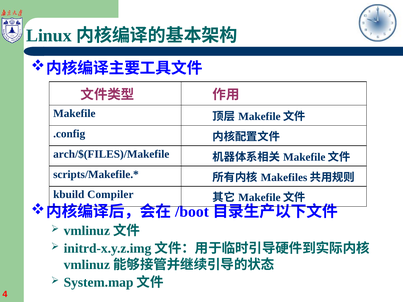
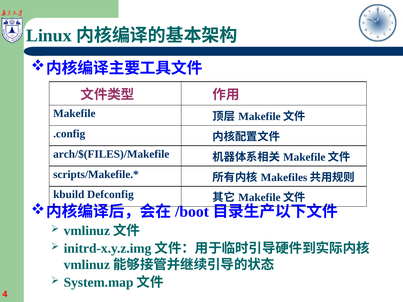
Compiler: Compiler -> Defconfig (110, 195)
